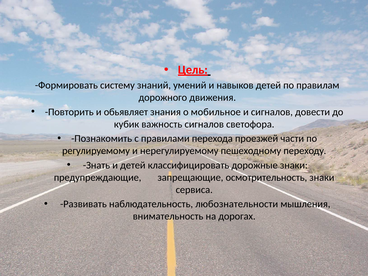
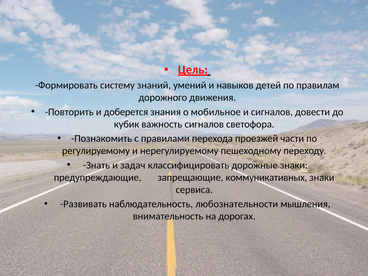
обьявляет: обьявляет -> доберется (126, 112)
и детей: детей -> задач (133, 165)
осмотрительность: осмотрительность -> коммуникативных (266, 177)
